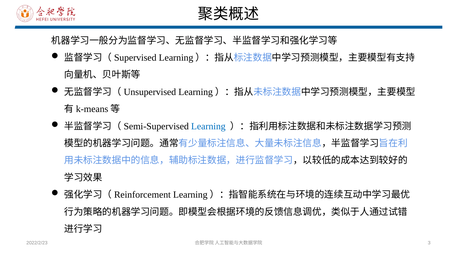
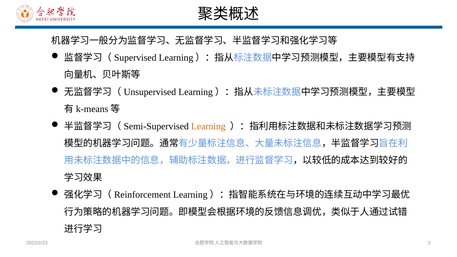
Learning colour: blue -> orange (208, 126)
